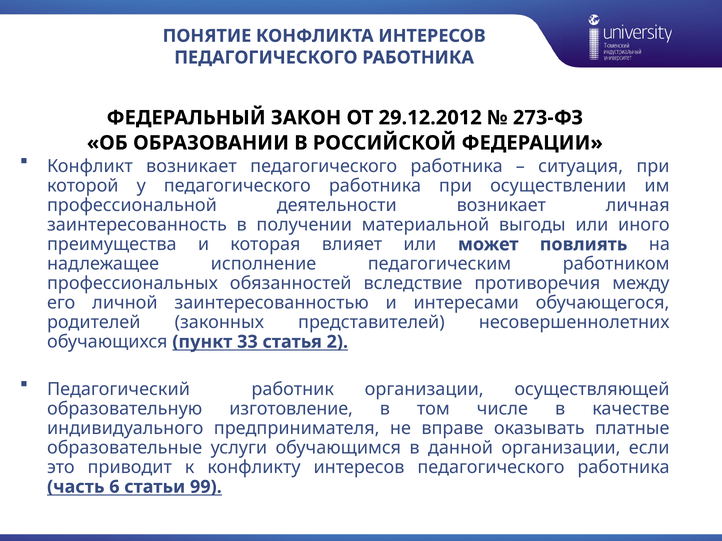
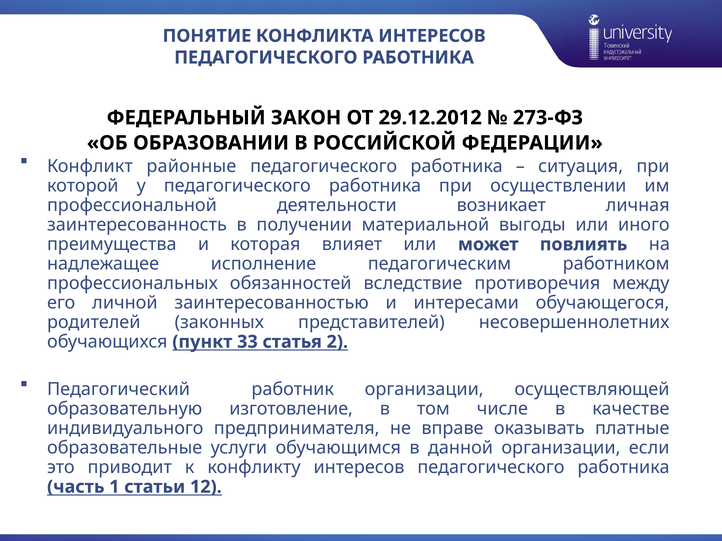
Конфликт возникает: возникает -> районные (191, 167)
6: 6 -> 1 (114, 487)
99: 99 -> 12 (206, 487)
